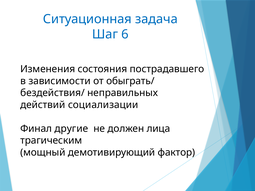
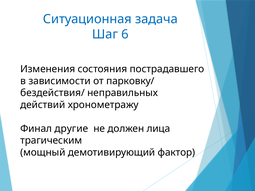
обыграть/: обыграть/ -> парковку/ (130, 81)
социализации: социализации -> хронометражу (103, 105)
